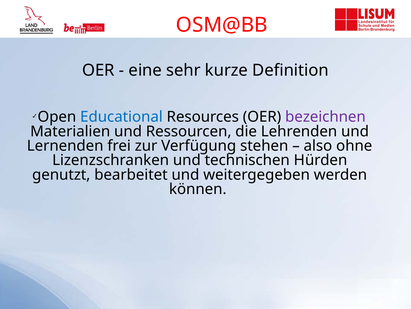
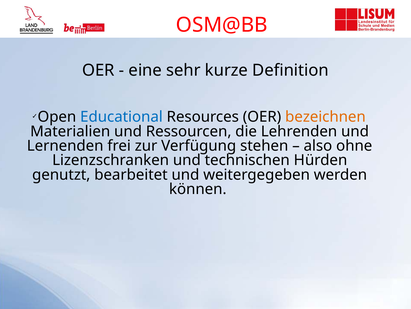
bezeichnen colour: purple -> orange (325, 117)
